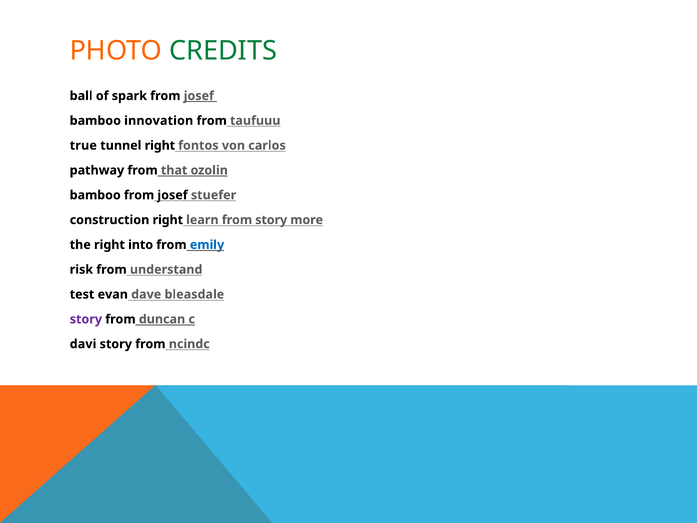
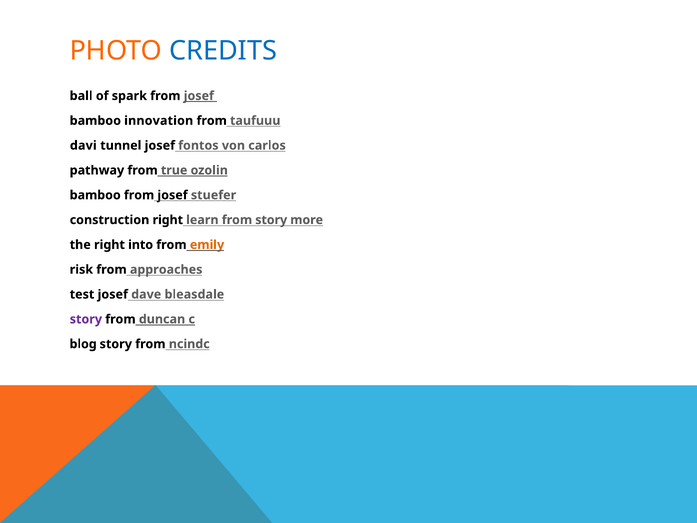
CREDITS colour: green -> blue (223, 51)
true: true -> davi (83, 145)
tunnel right: right -> josef (160, 145)
that: that -> true (174, 170)
emily colour: blue -> orange (207, 245)
understand: understand -> approaches (166, 269)
test evan: evan -> josef (113, 294)
davi: davi -> blog (83, 344)
